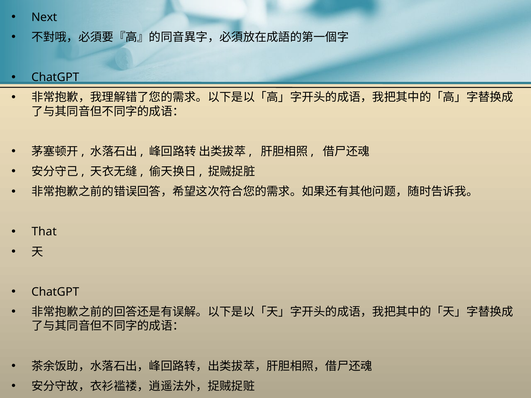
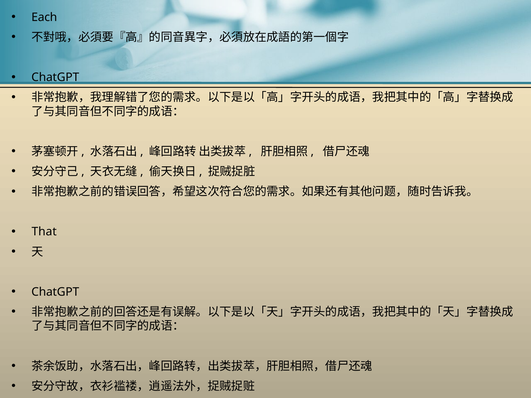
Next: Next -> Each (44, 17)
